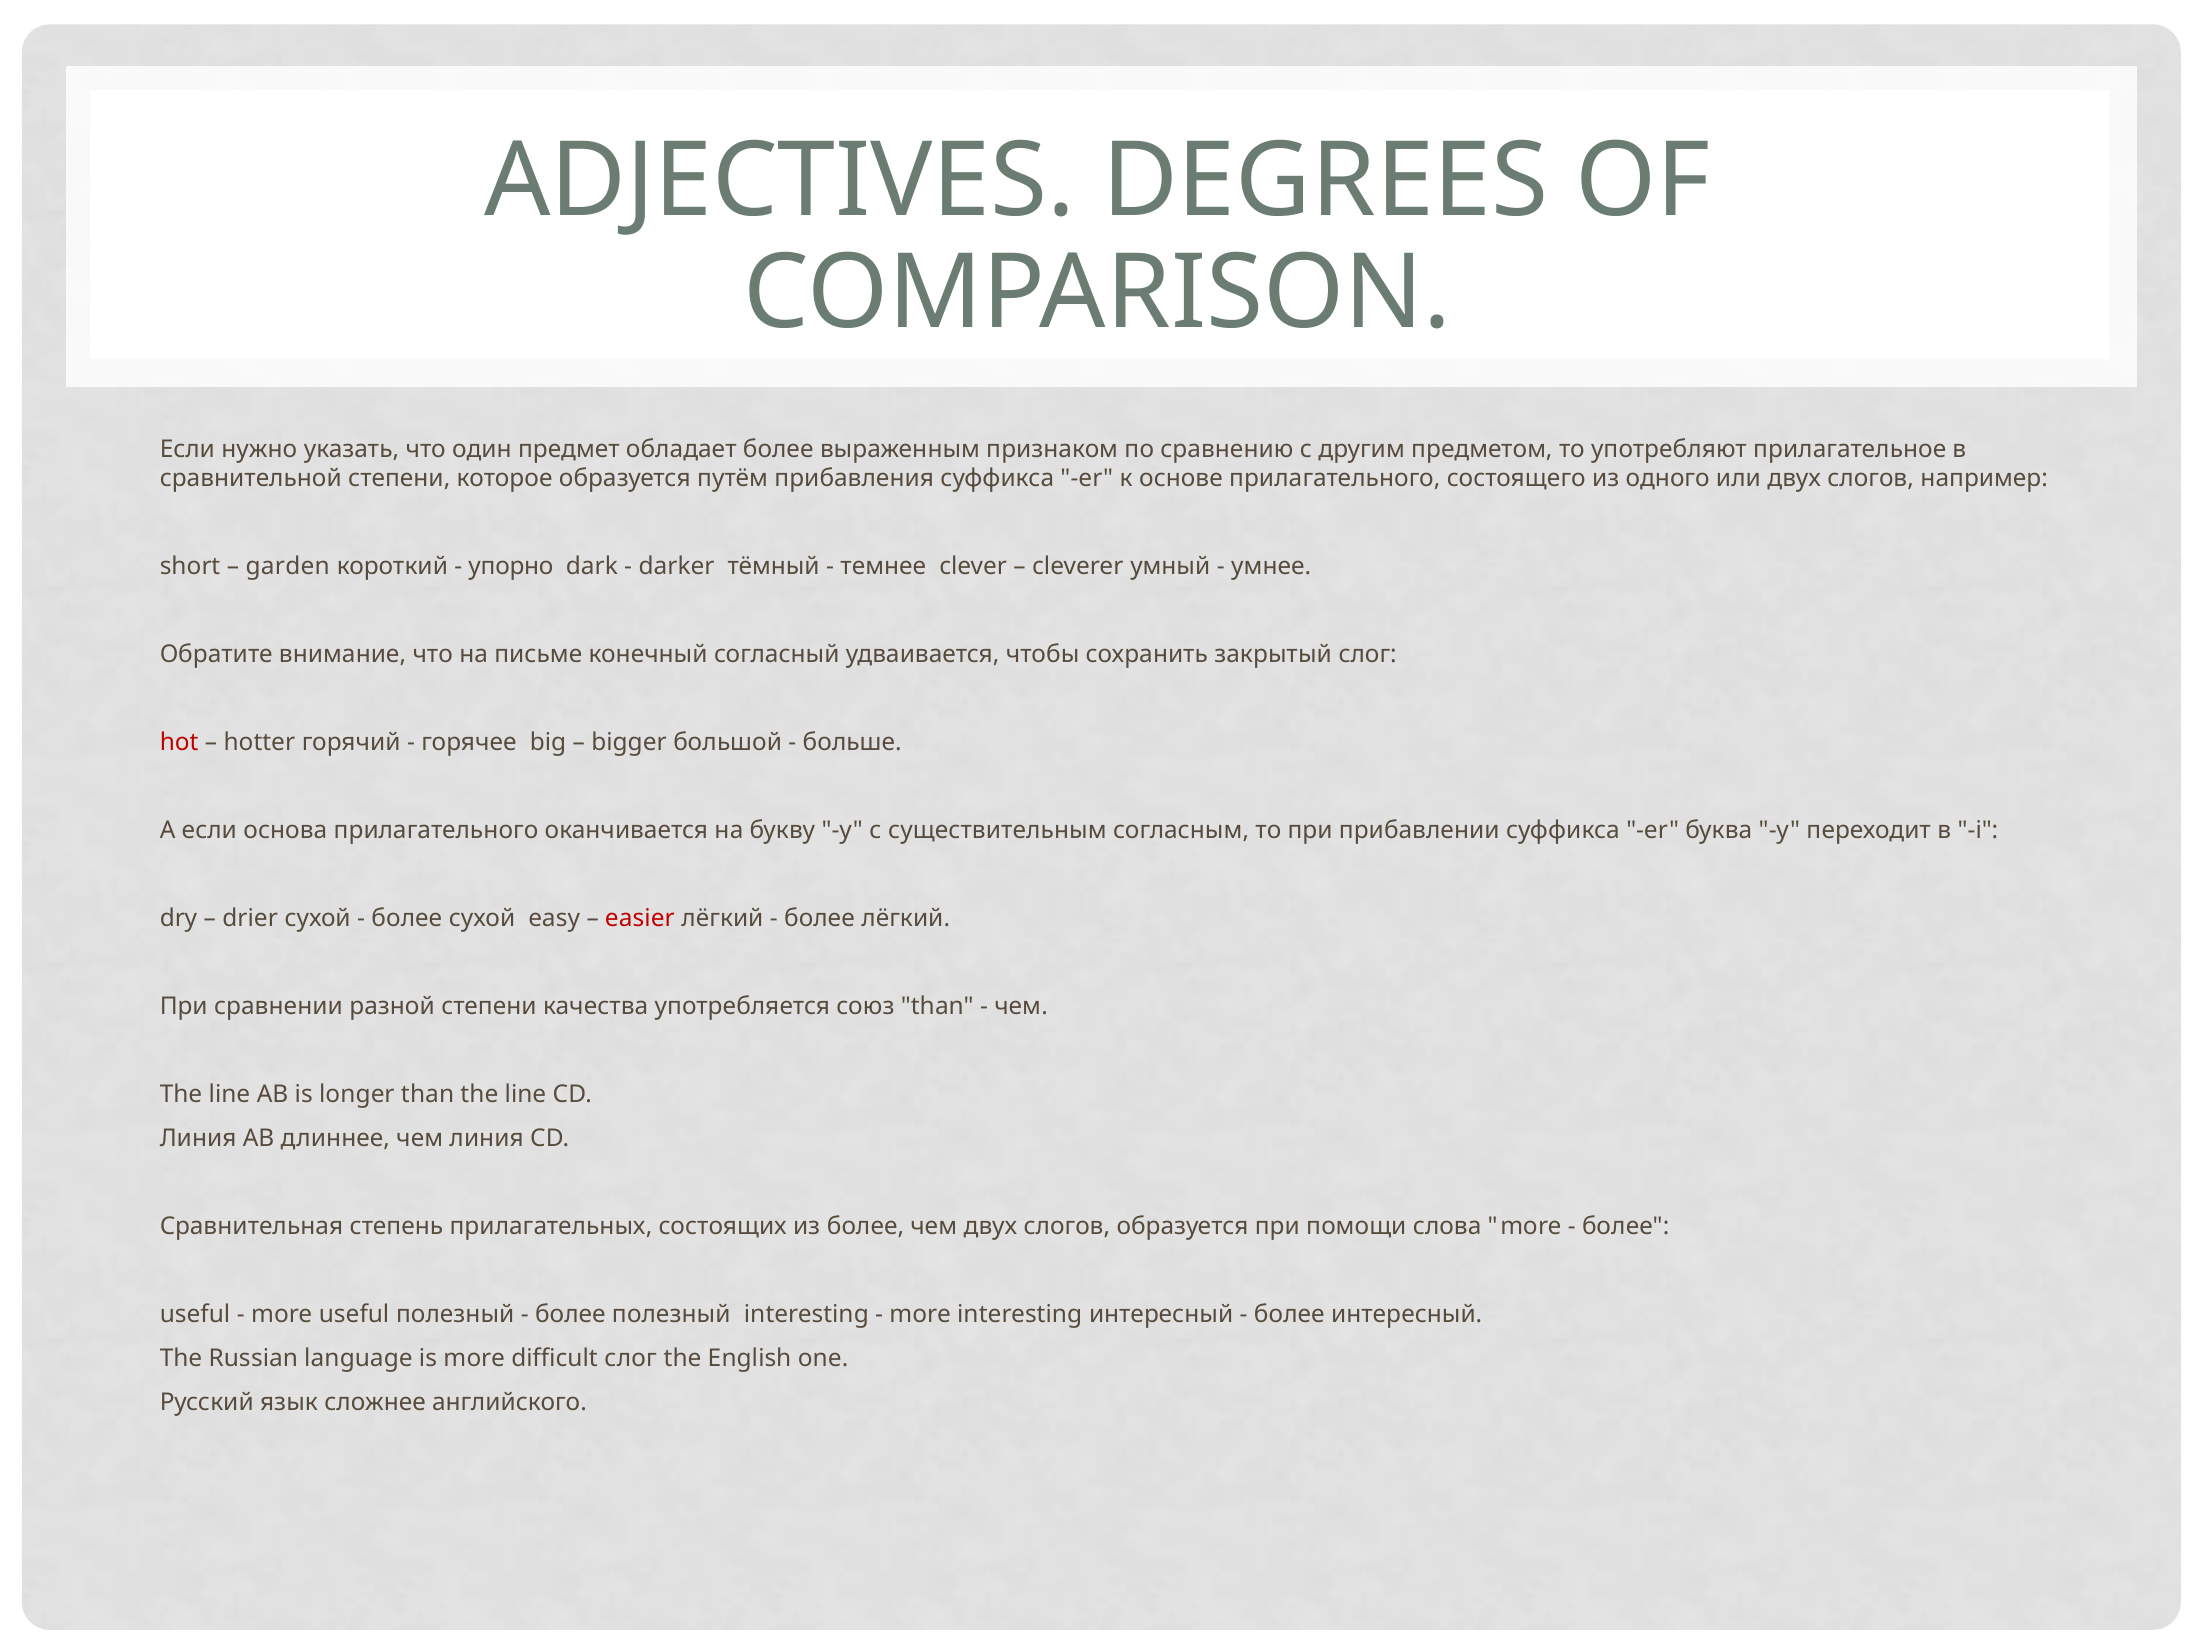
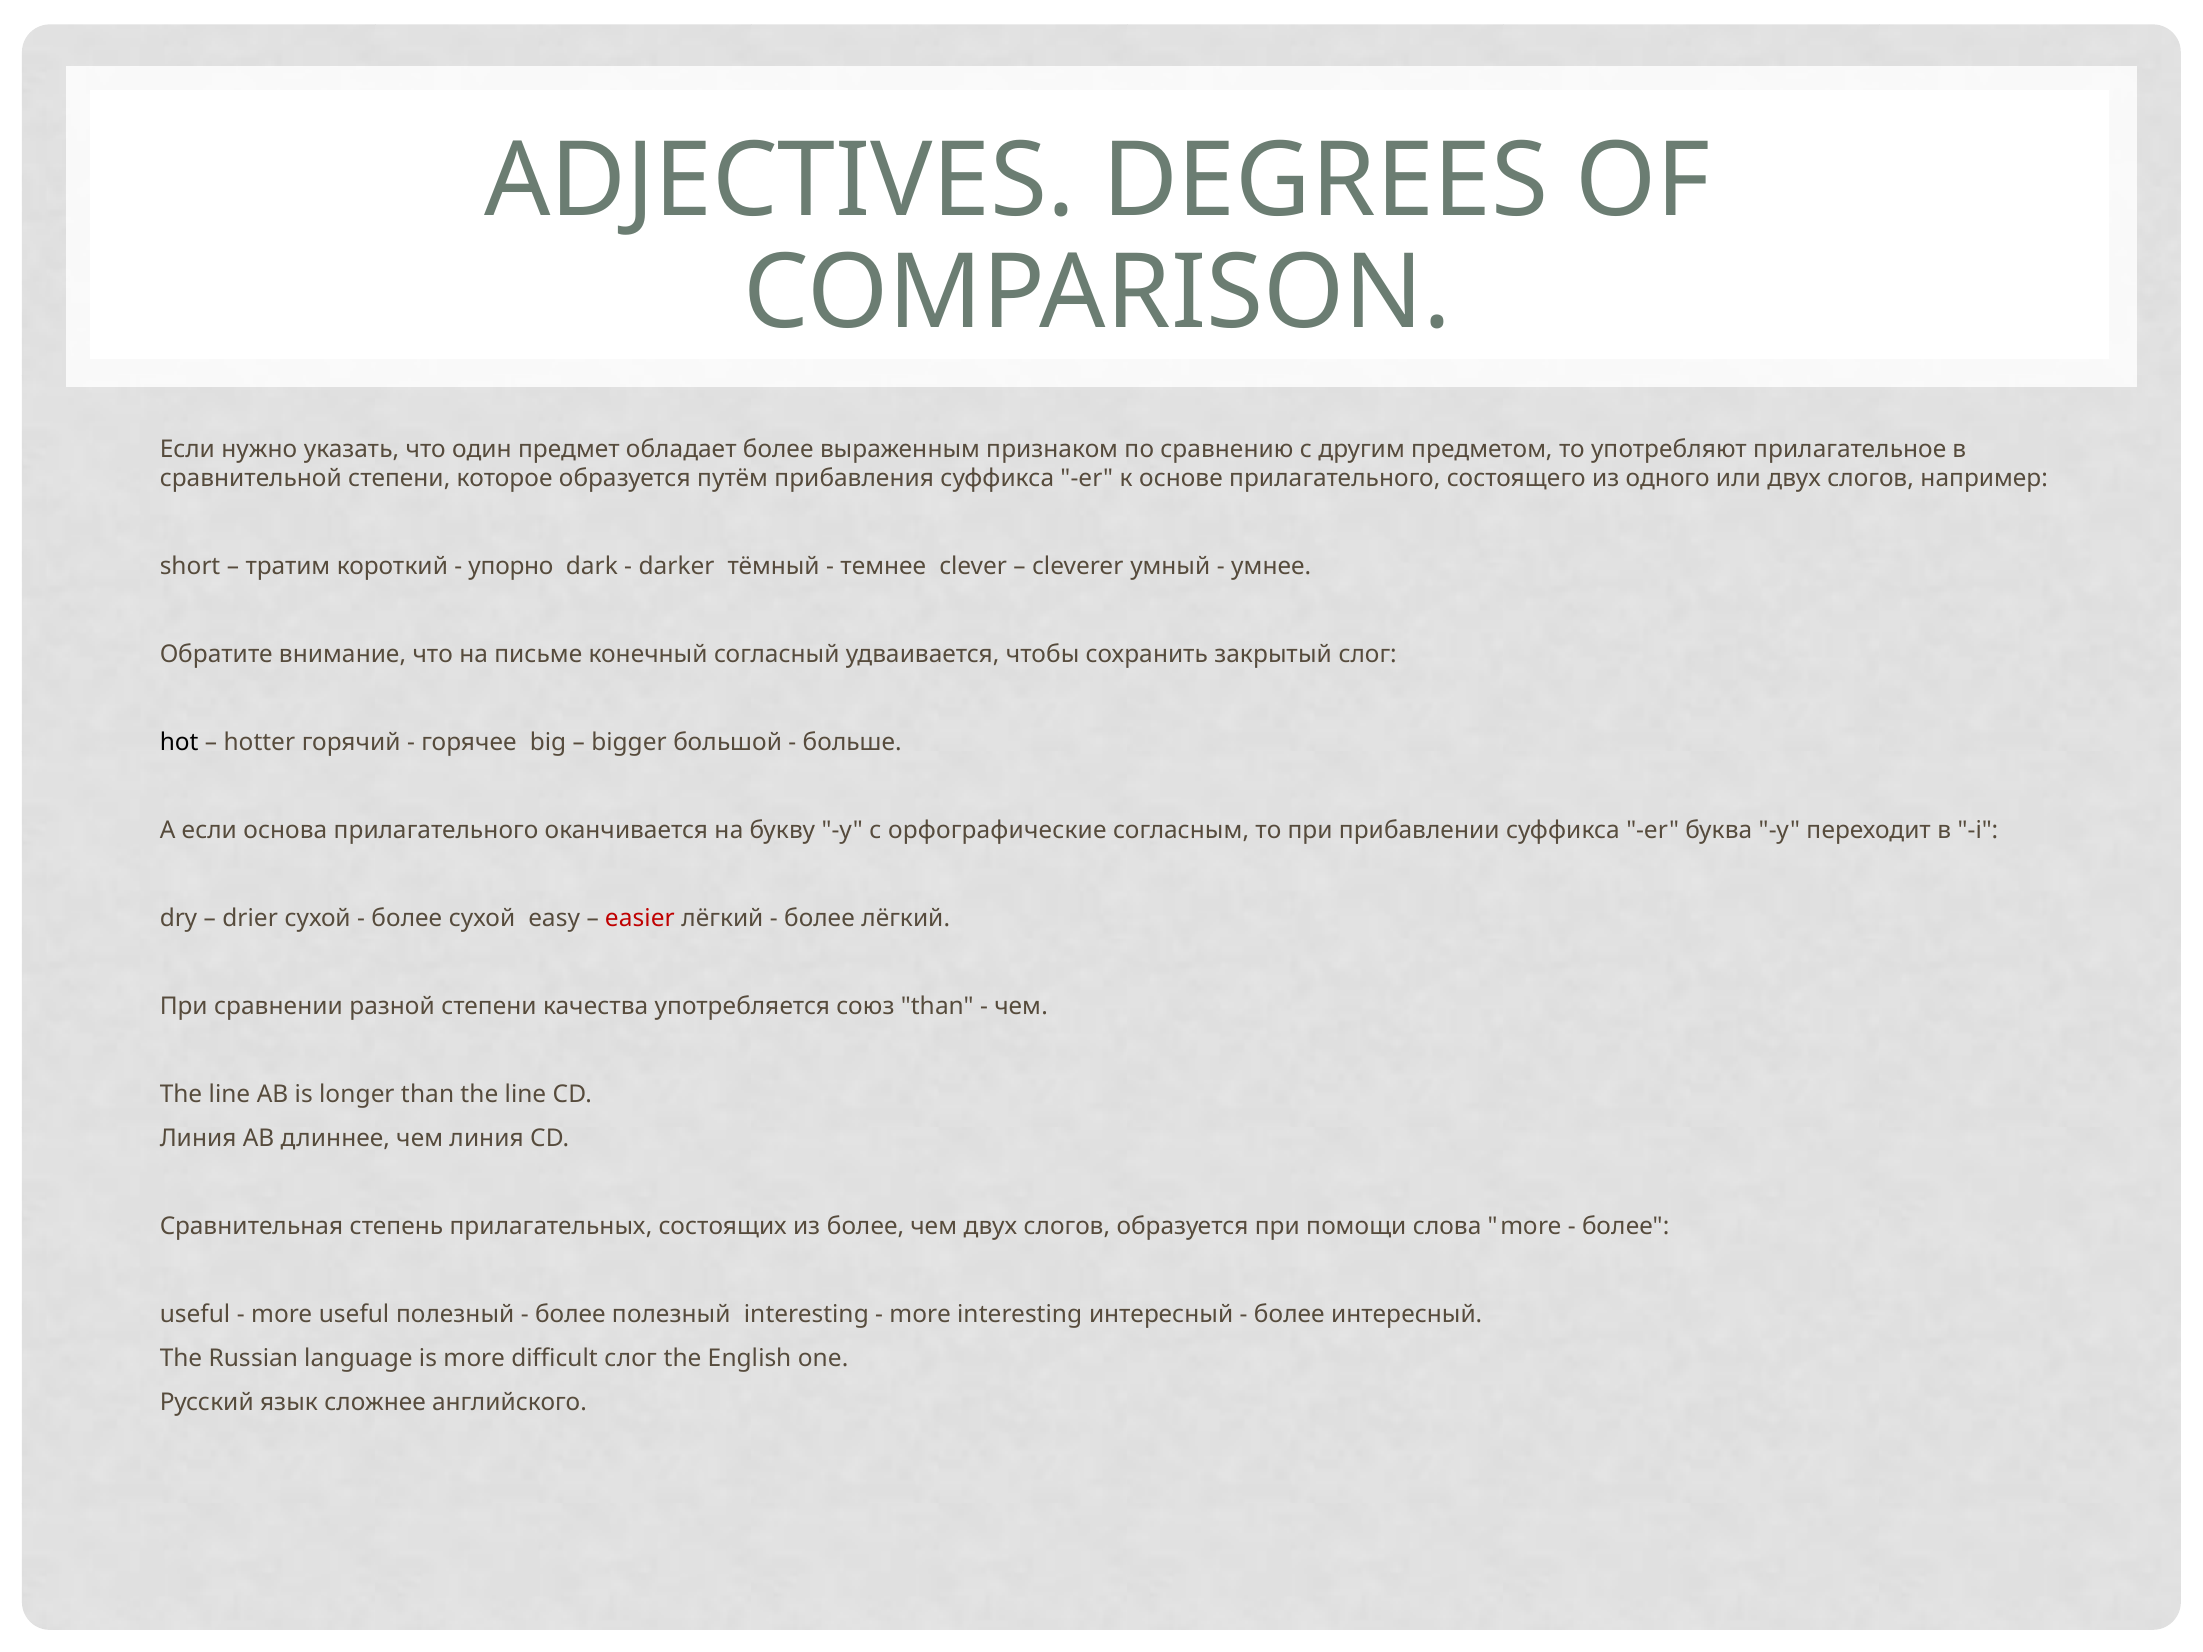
garden: garden -> тратим (288, 567)
hot colour: red -> black (179, 743)
существительным: существительным -> орфографические (997, 831)
